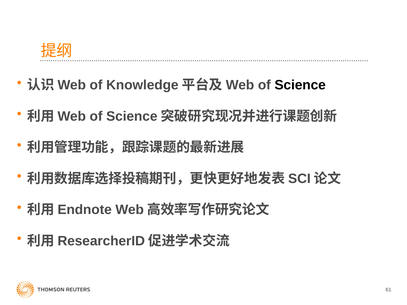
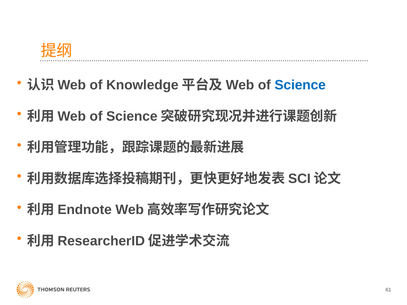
Science colour: black -> blue (300, 85)
